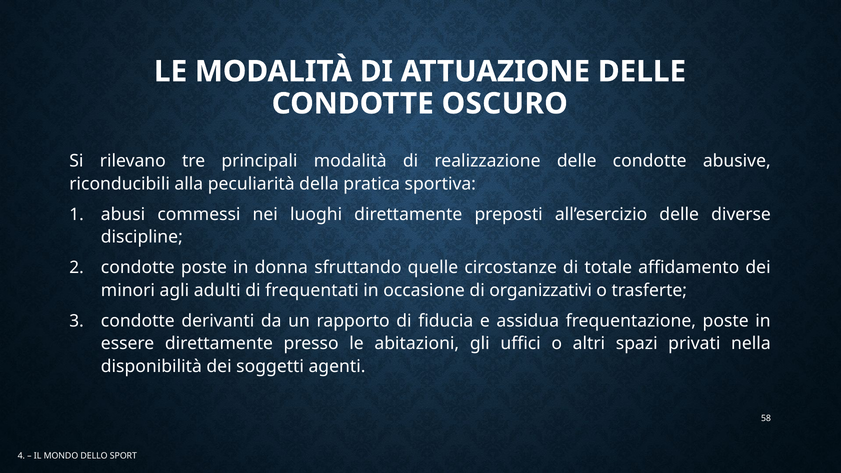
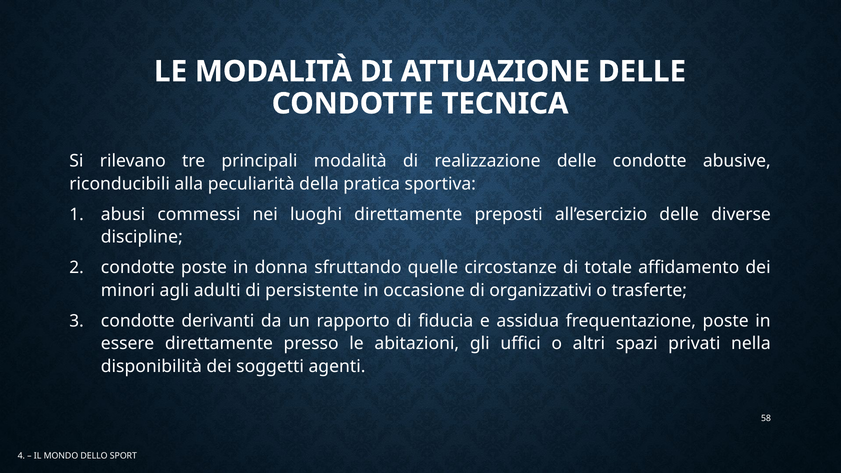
OSCURO: OSCURO -> TECNICA (505, 104)
frequentati: frequentati -> persistente (312, 290)
